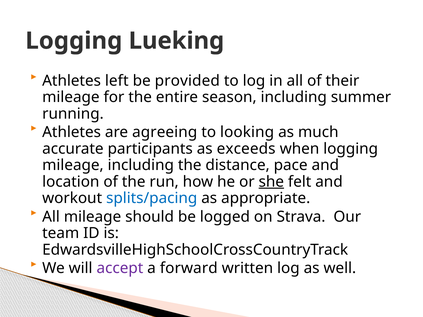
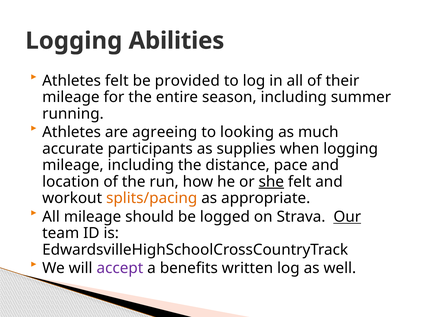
Lueking: Lueking -> Abilities (176, 41)
Athletes left: left -> felt (117, 81)
exceeds: exceeds -> supplies (246, 149)
splits/pacing colour: blue -> orange (152, 198)
Our underline: none -> present (347, 217)
forward: forward -> benefits (189, 268)
